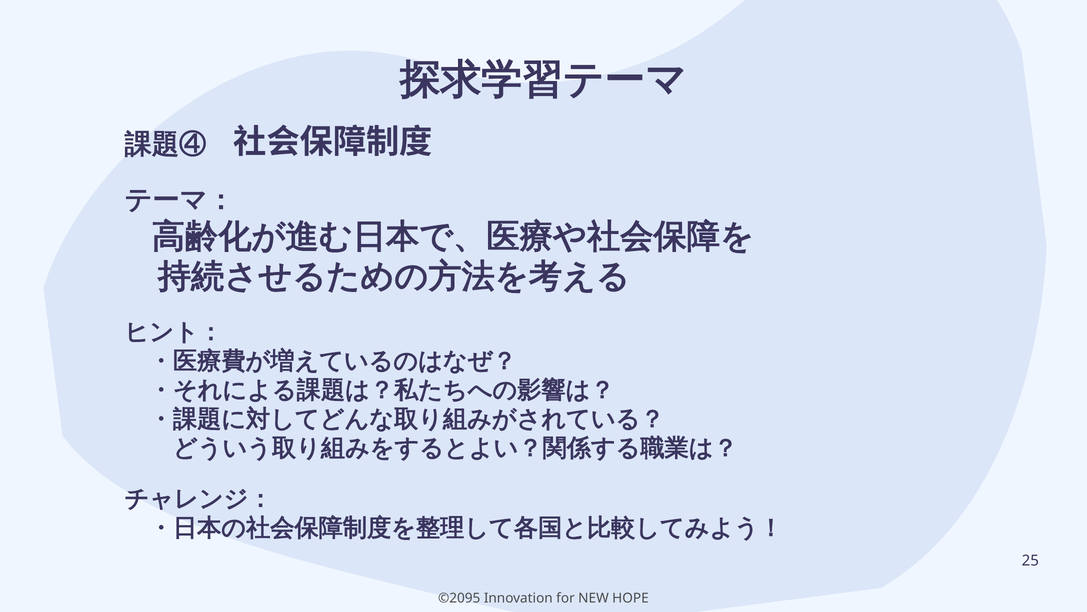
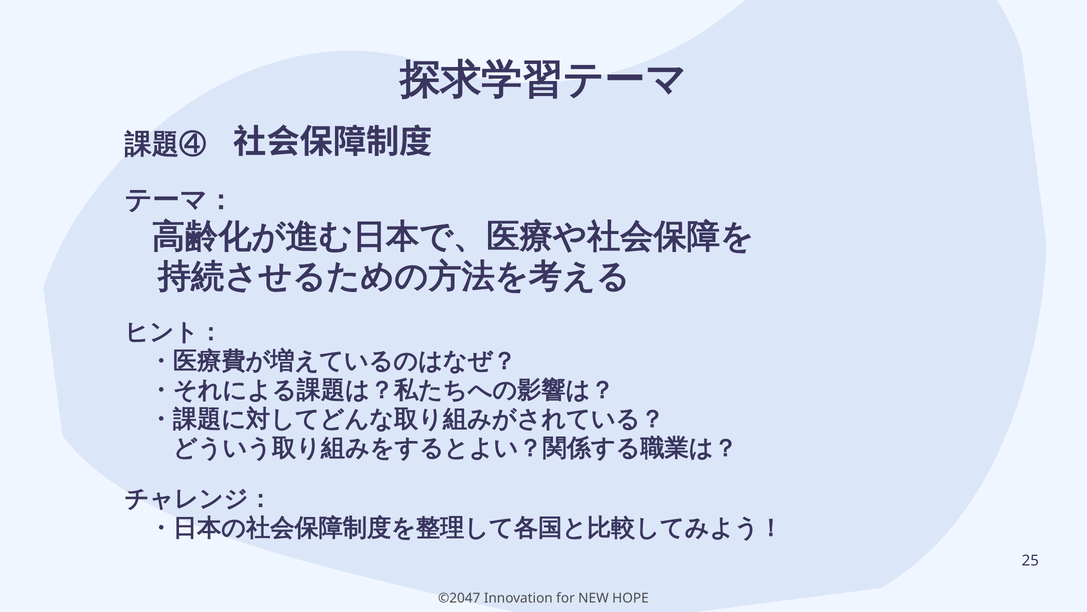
©2095: ©2095 -> ©2047 (459, 598)
